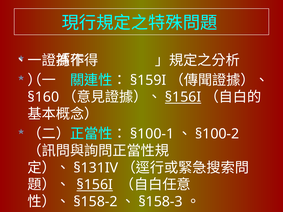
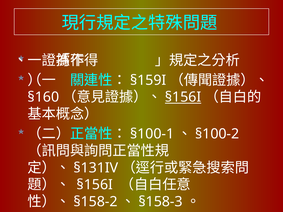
§156I underline: present -> none (95, 185)
